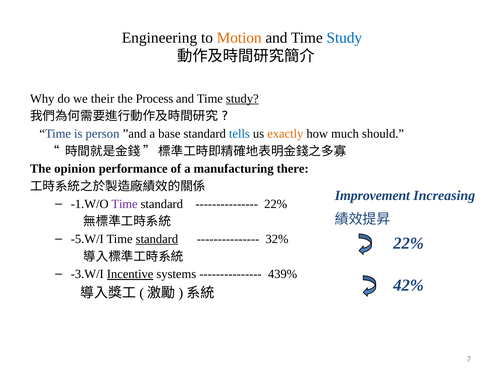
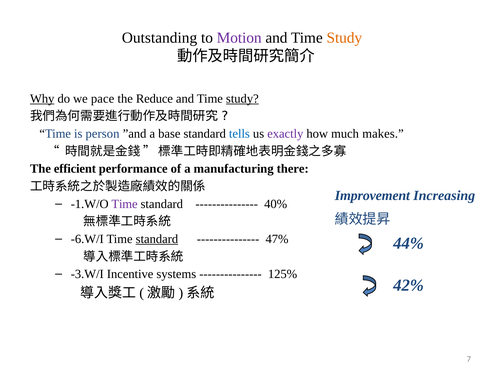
Engineering: Engineering -> Outstanding (160, 38)
Motion colour: orange -> purple (239, 38)
Study colour: blue -> orange (344, 38)
Why underline: none -> present (42, 99)
their: their -> pace (103, 99)
Process: Process -> Reduce (154, 99)
exactly colour: orange -> purple (285, 134)
should: should -> makes (383, 134)
opinion: opinion -> efficient (75, 169)
22%: 22% -> 40% (276, 204)
-5.W/I: -5.W/I -> -6.W/I (87, 239)
32%: 32% -> 47% (277, 239)
22%: 22% -> 44% (408, 243)
Incentive underline: present -> none (130, 274)
439%: 439% -> 125% (283, 274)
